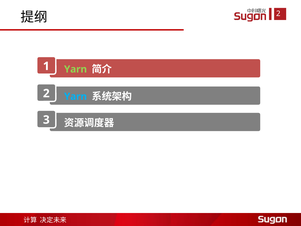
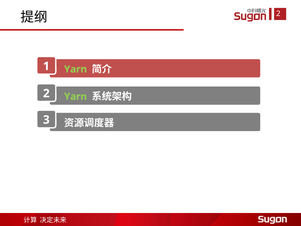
Yarn colour: light blue -> light green (76, 96)
